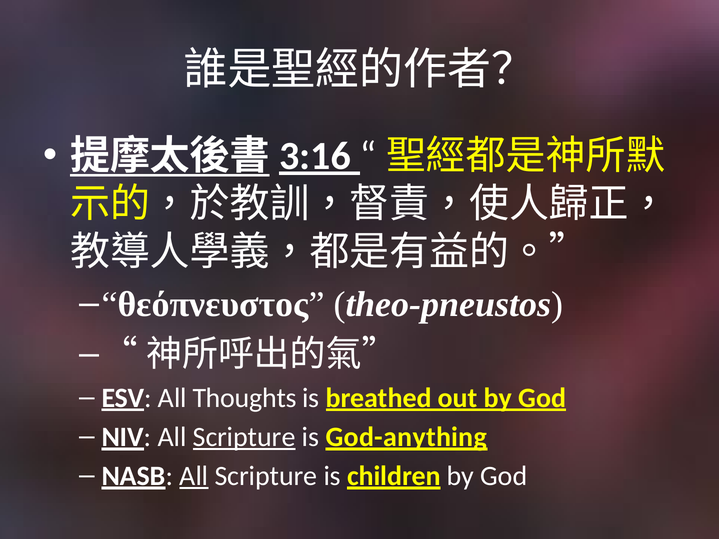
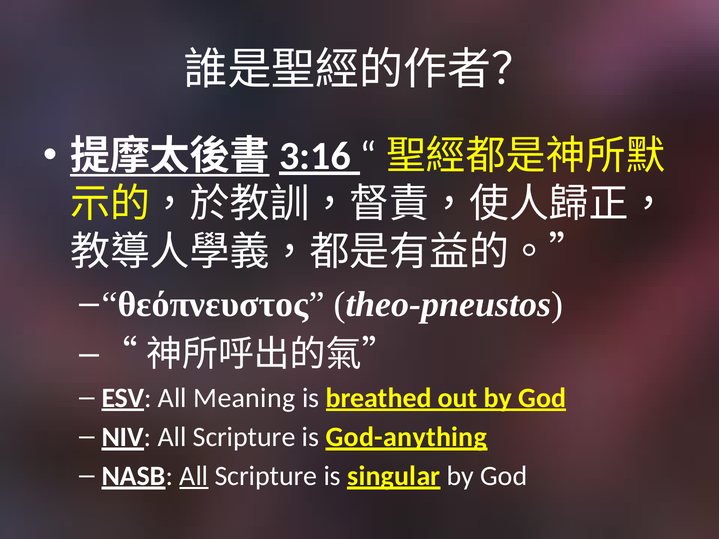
Thoughts: Thoughts -> Meaning (244, 398)
Scripture underline: present -> none (244, 437)
children: children -> singular (394, 476)
